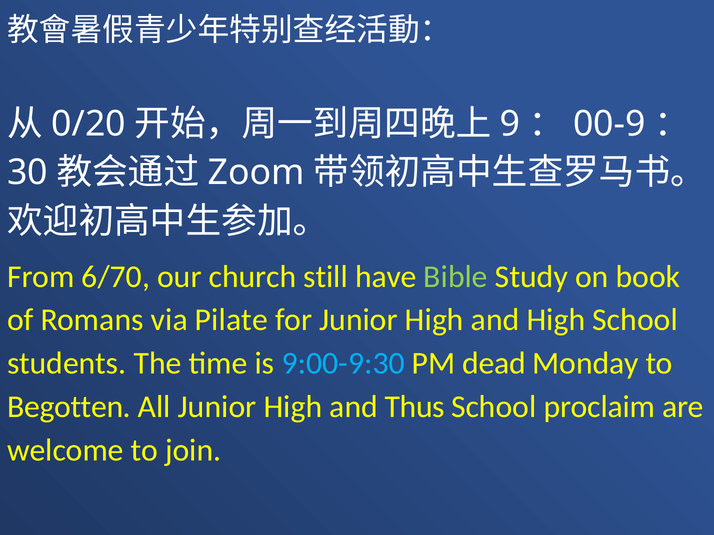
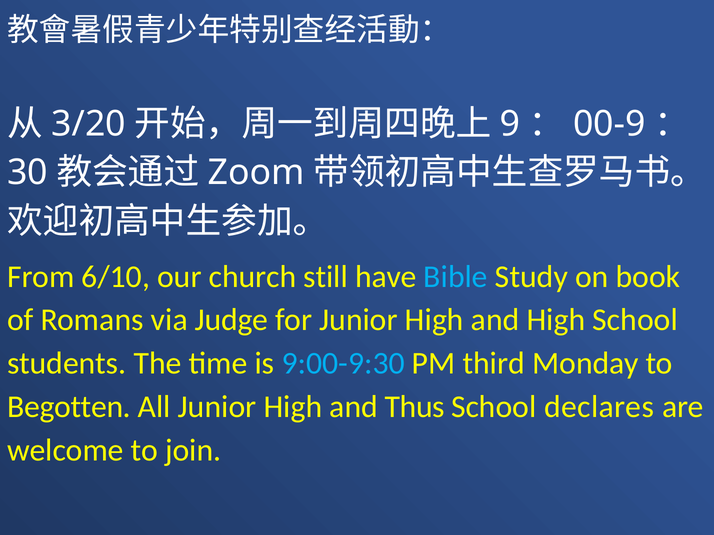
0/20: 0/20 -> 3/20 (89, 124)
6/70: 6/70 -> 6/10 (116, 277)
Bible colour: light green -> light blue (456, 277)
Pilate: Pilate -> Judge (232, 320)
dead: dead -> third (494, 364)
proclaim: proclaim -> declares (599, 407)
